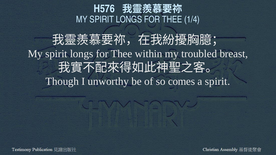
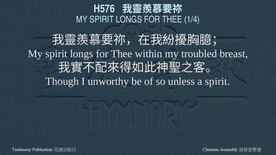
comes: comes -> unless (181, 81)
